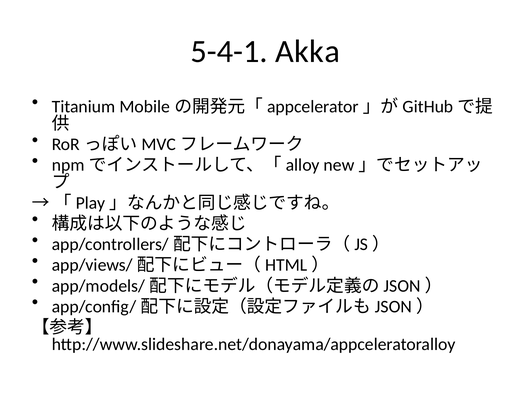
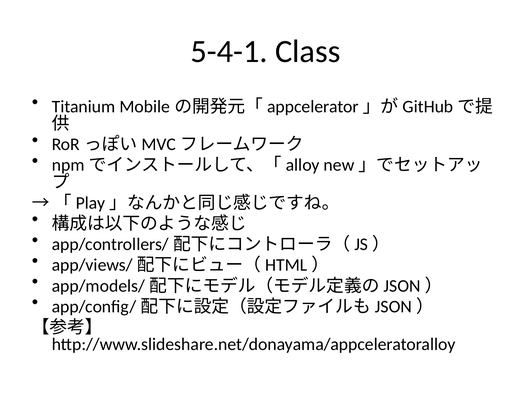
Akka: Akka -> Class (308, 51)
